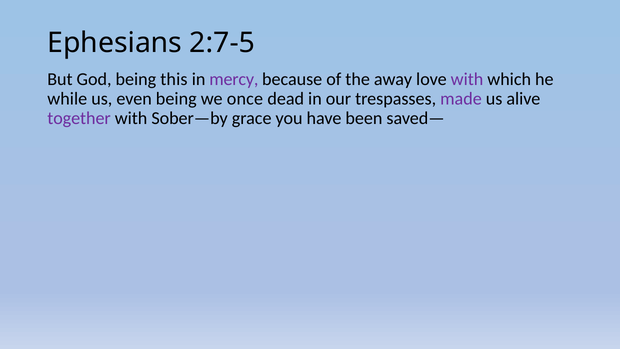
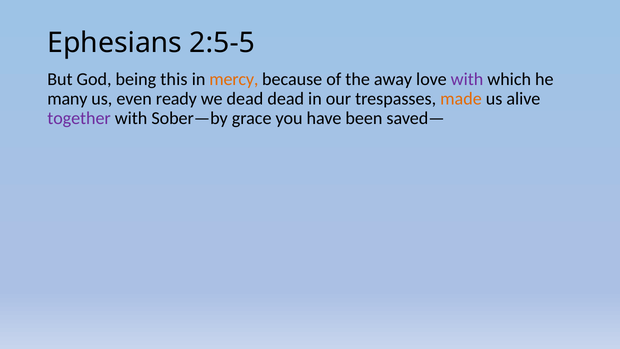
2:7-5: 2:7-5 -> 2:5-5 (222, 43)
mercy colour: purple -> orange (234, 79)
while: while -> many (67, 99)
even being: being -> ready (176, 99)
we once: once -> dead (245, 99)
made colour: purple -> orange (461, 99)
